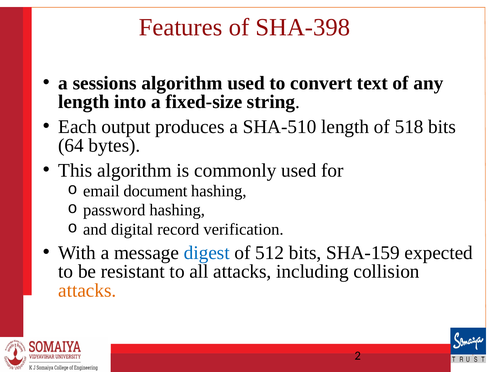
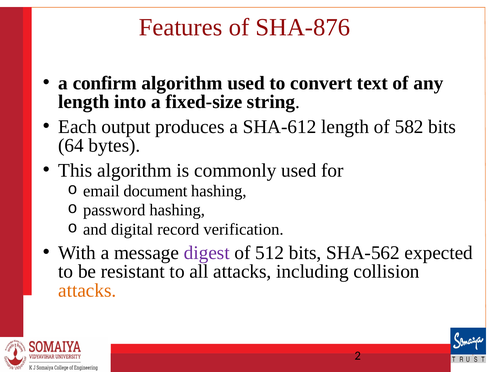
SHA-398: SHA-398 -> SHA-876 (303, 27)
sessions: sessions -> confirm (105, 83)
SHA-510: SHA-510 -> SHA-612 (280, 126)
518: 518 -> 582 (409, 126)
digest colour: blue -> purple (207, 252)
SHA-159: SHA-159 -> SHA-562 (363, 252)
